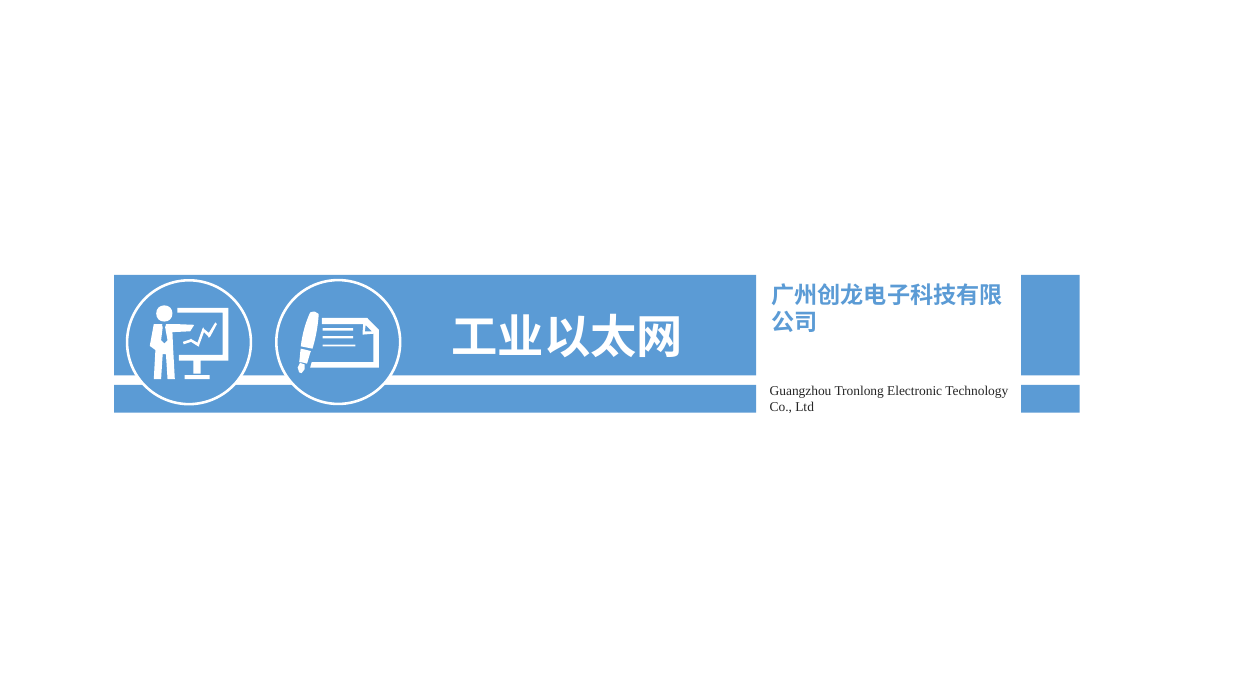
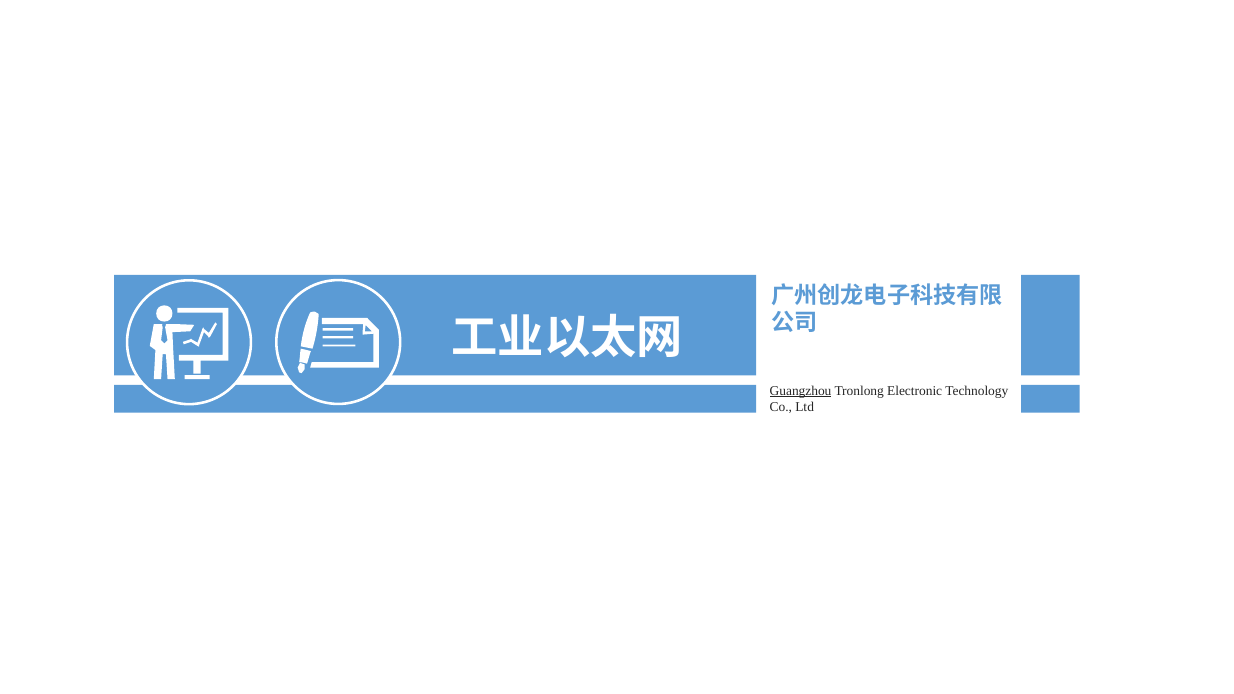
Guangzhou underline: none -> present (801, 391)
